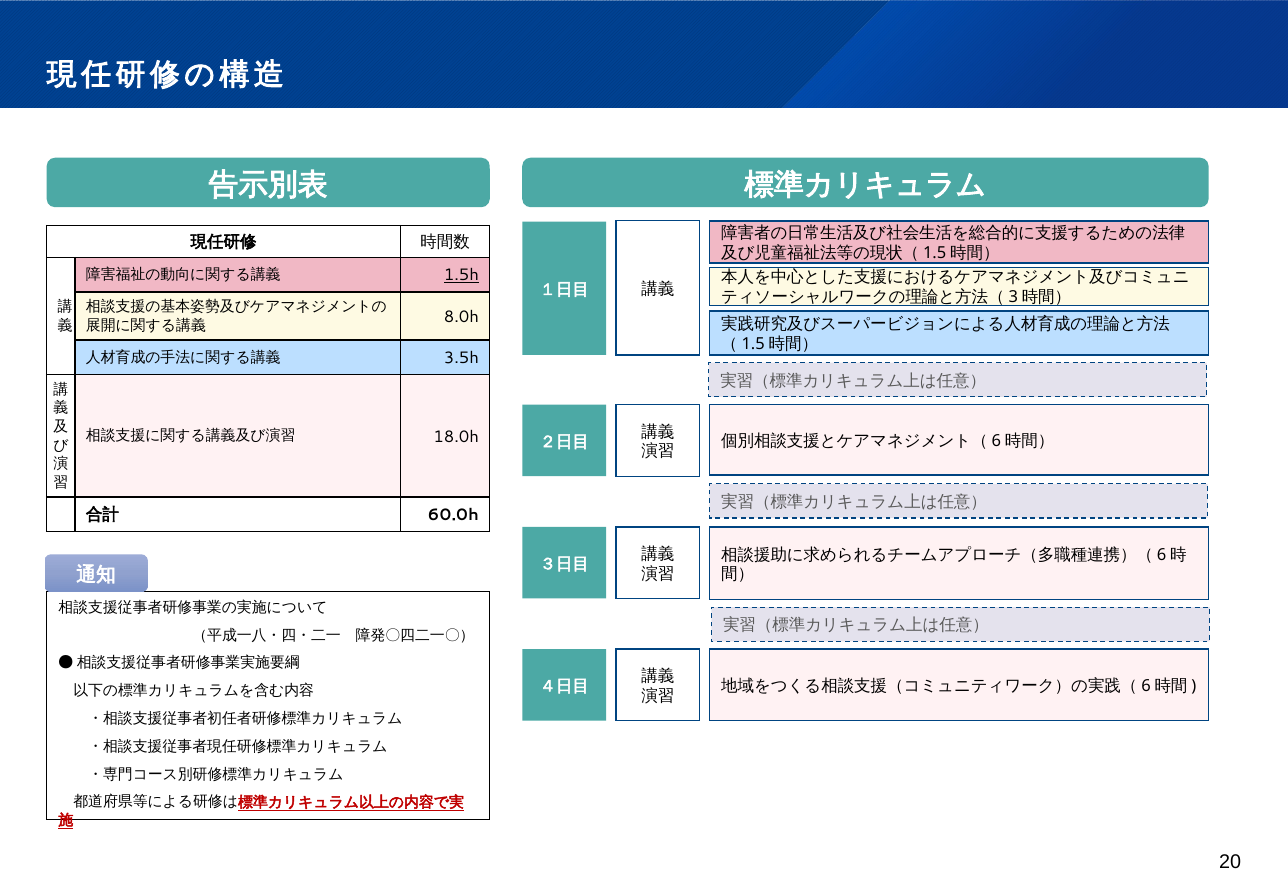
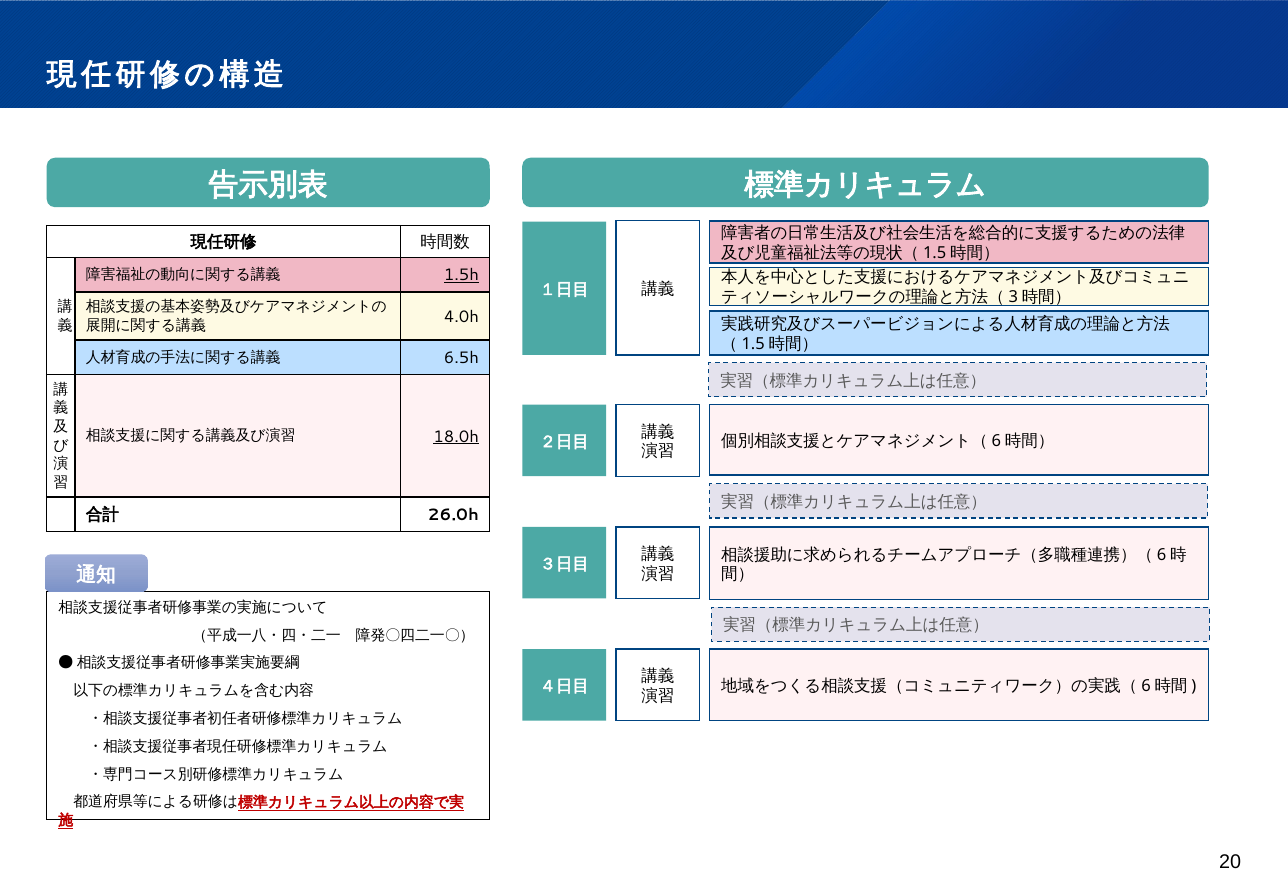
8.0h: 8.0h -> 4.0h (461, 317)
3.5h: 3.5h -> 6.5h (461, 358)
18.0h underline: none -> present (456, 437)
60.0h: 60.0h -> 26.0h (453, 516)
